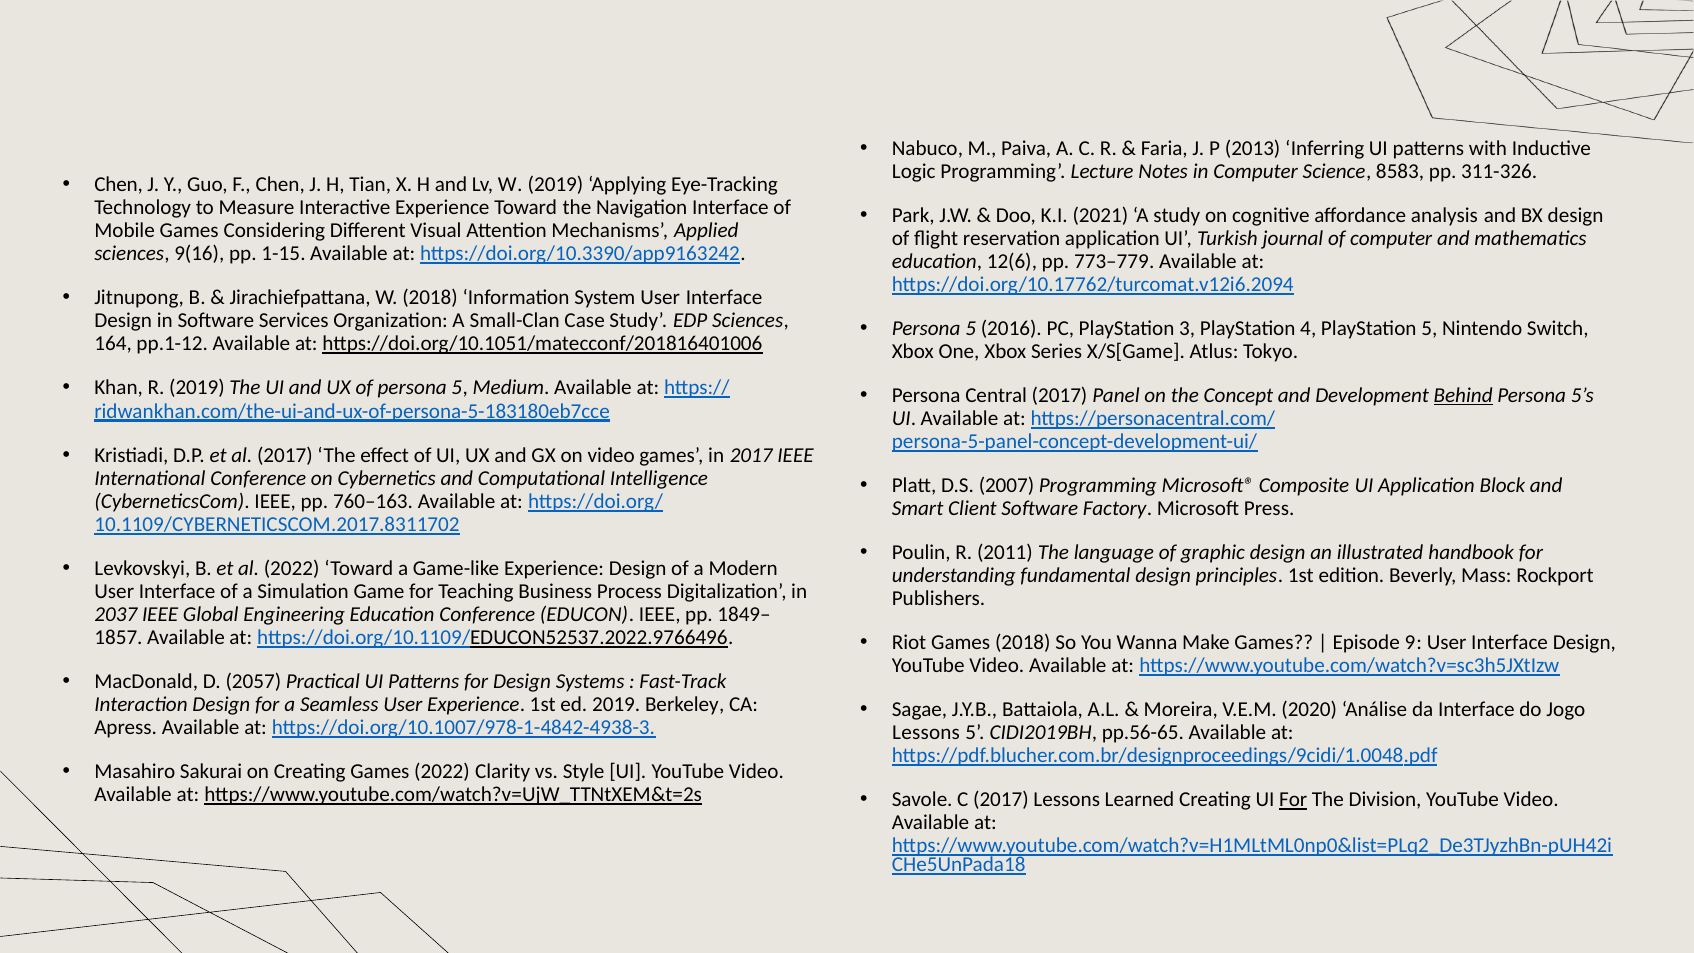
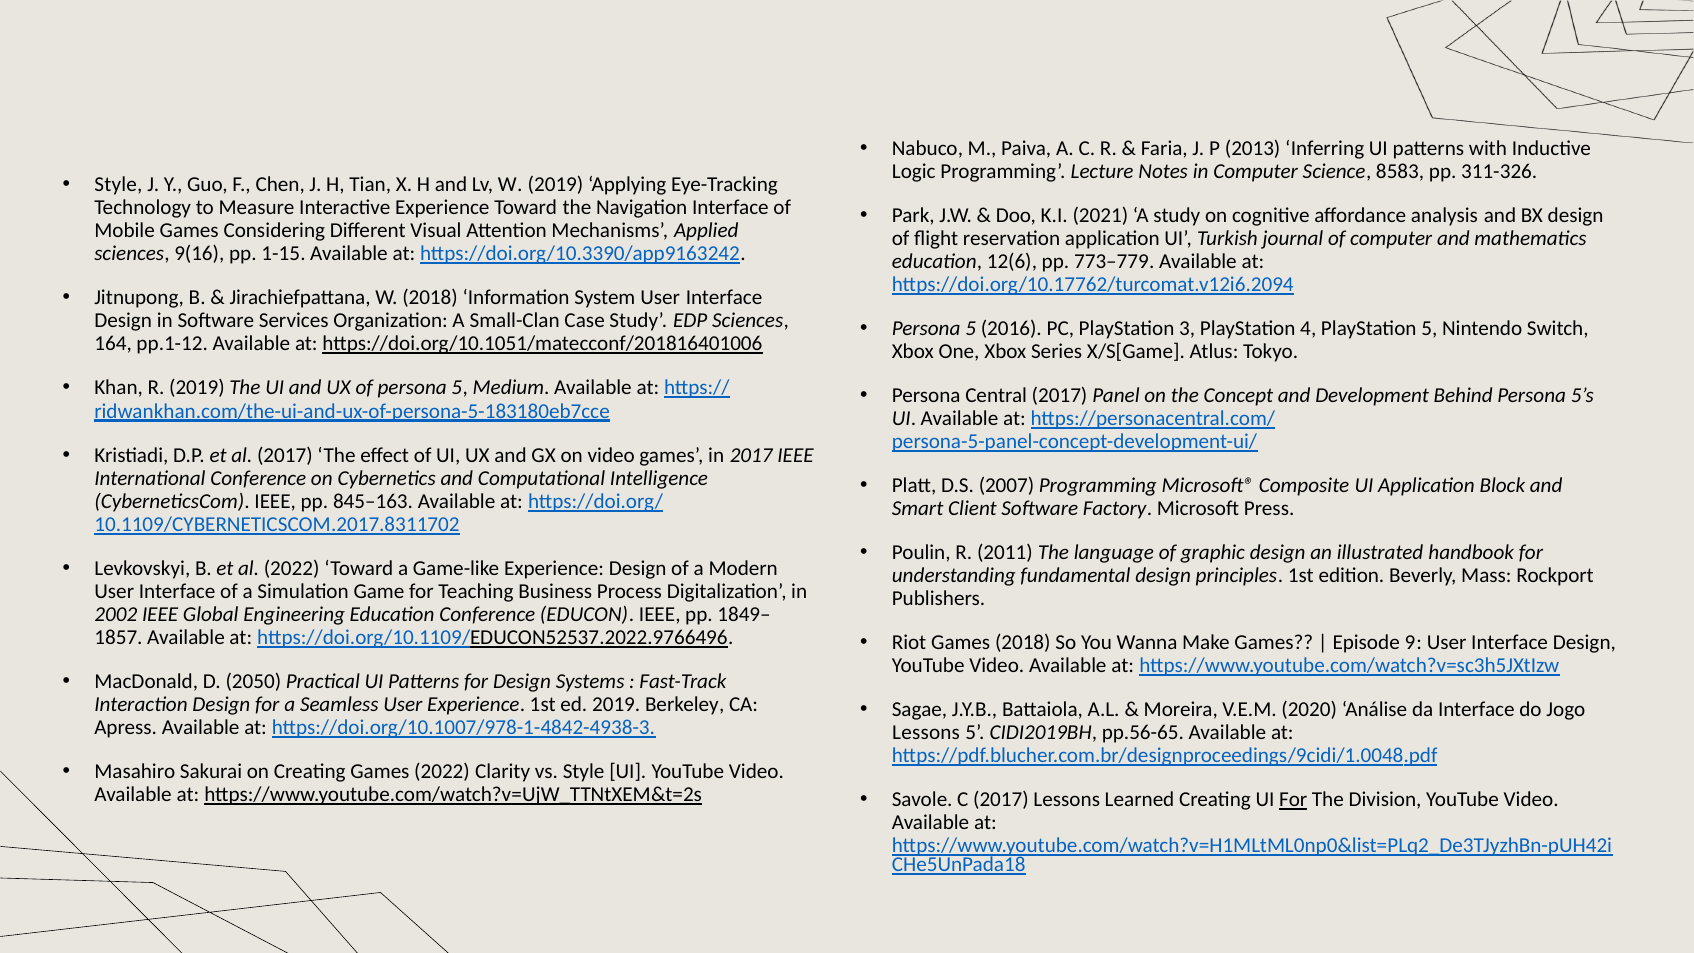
Chen: Chen -> Style (118, 185)
Behind underline: present -> none (1463, 395)
760–163: 760–163 -> 845–163 (373, 501)
2037: 2037 -> 2002 (116, 614)
2057: 2057 -> 2050 (253, 681)
